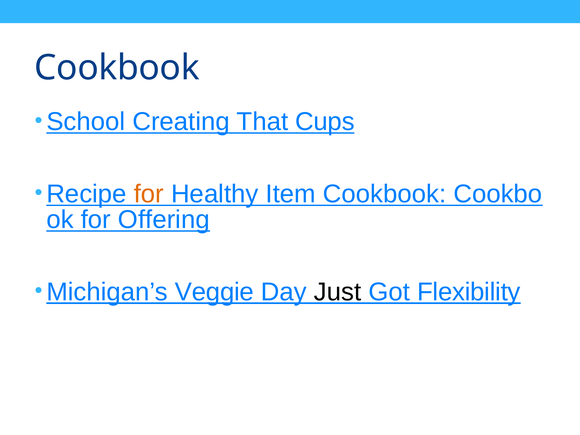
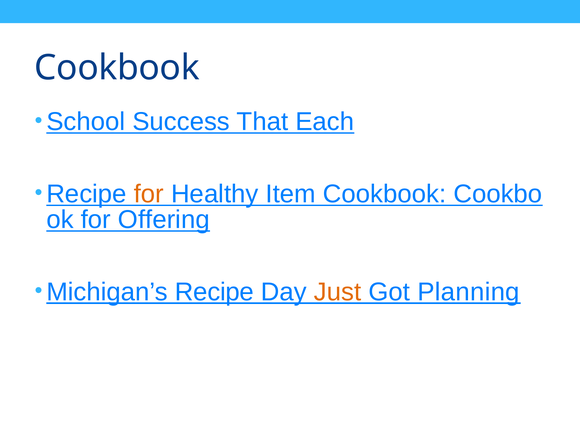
Creating: Creating -> Success (181, 122)
Cups: Cups -> Each (325, 122)
Michigan’s Veggie: Veggie -> Recipe (214, 292)
Just colour: black -> orange (338, 292)
Flexibility: Flexibility -> Planning (469, 292)
